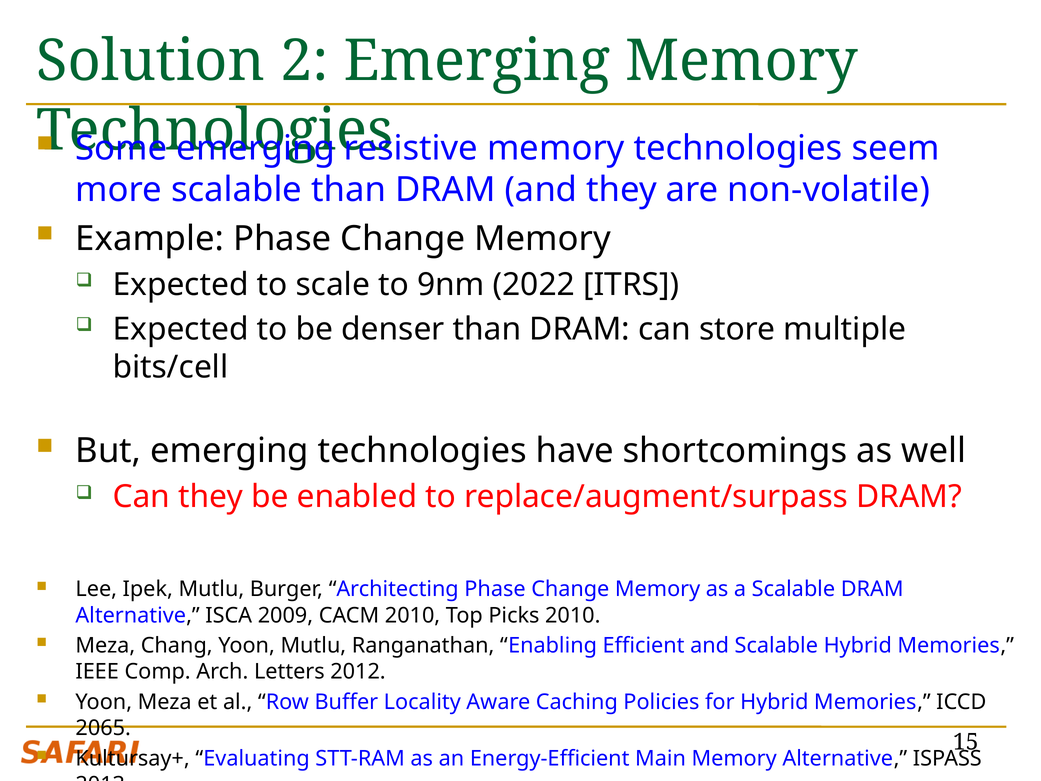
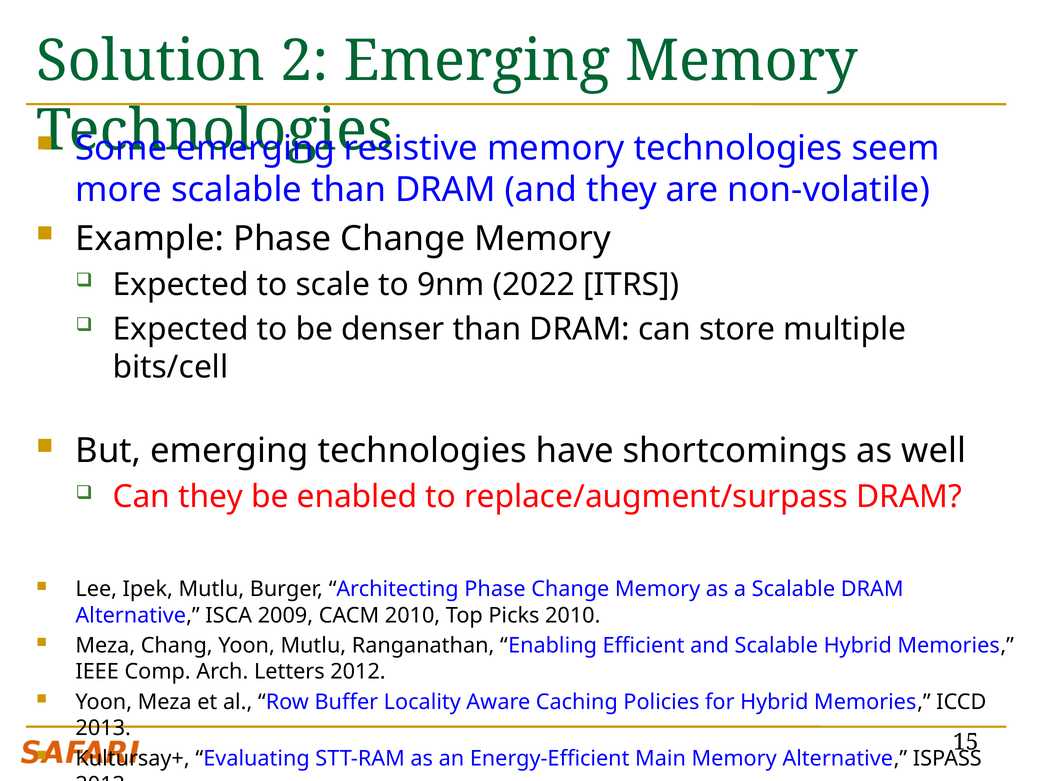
2065: 2065 -> 2013 (103, 728)
